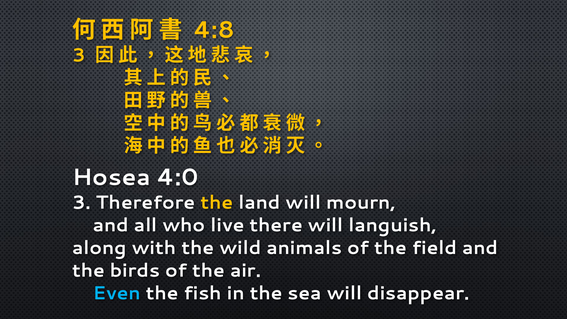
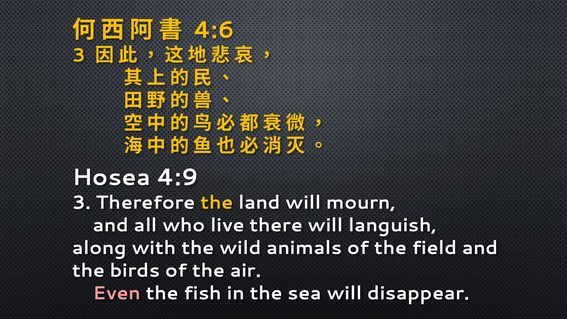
4:8: 4:8 -> 4:6 (214, 30)
4:0: 4:0 -> 4:9 (178, 177)
Even colour: light blue -> pink (117, 293)
